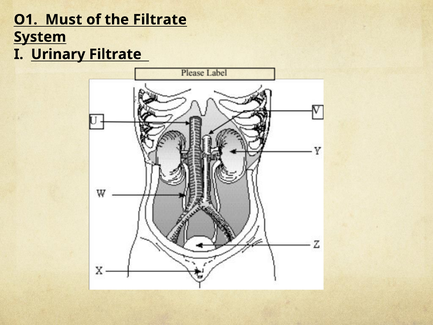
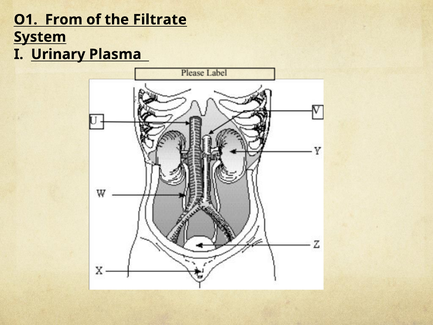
Must: Must -> From (64, 20)
Urinary Filtrate: Filtrate -> Plasma (115, 54)
